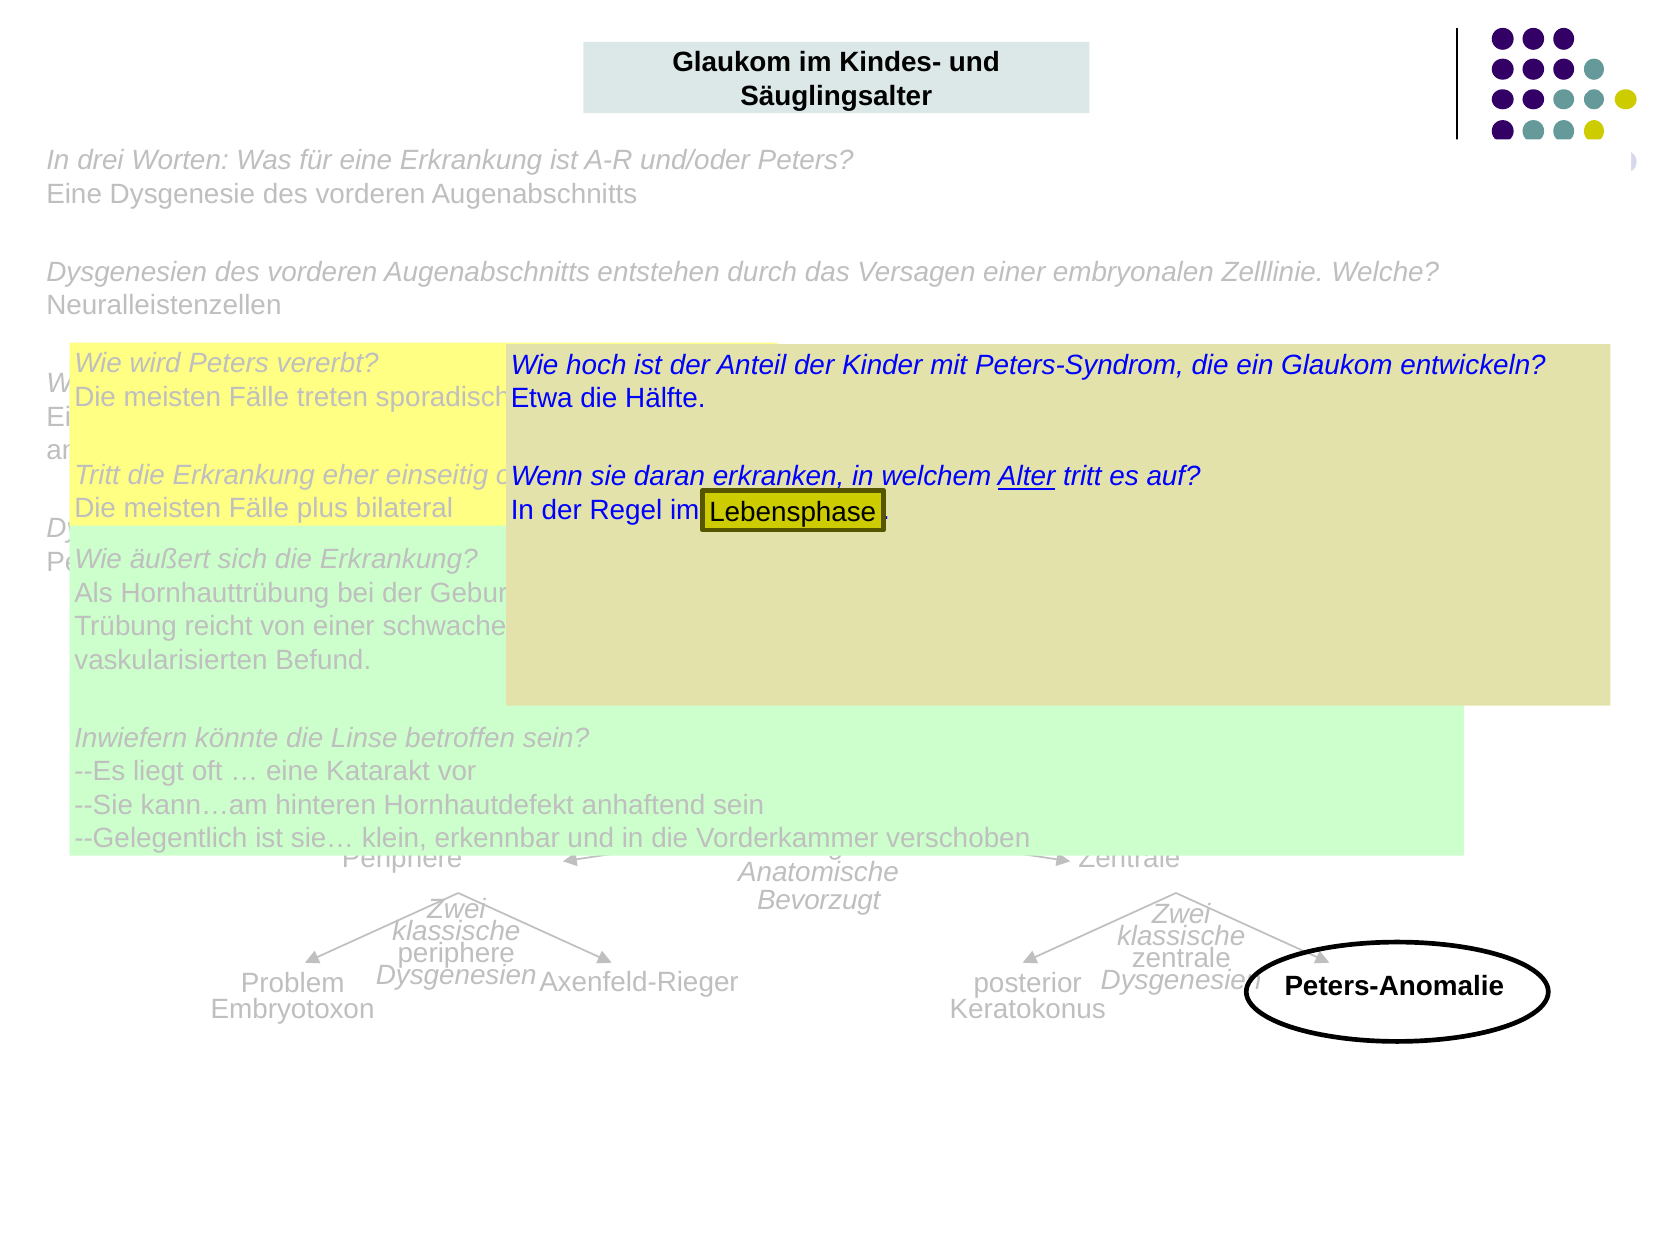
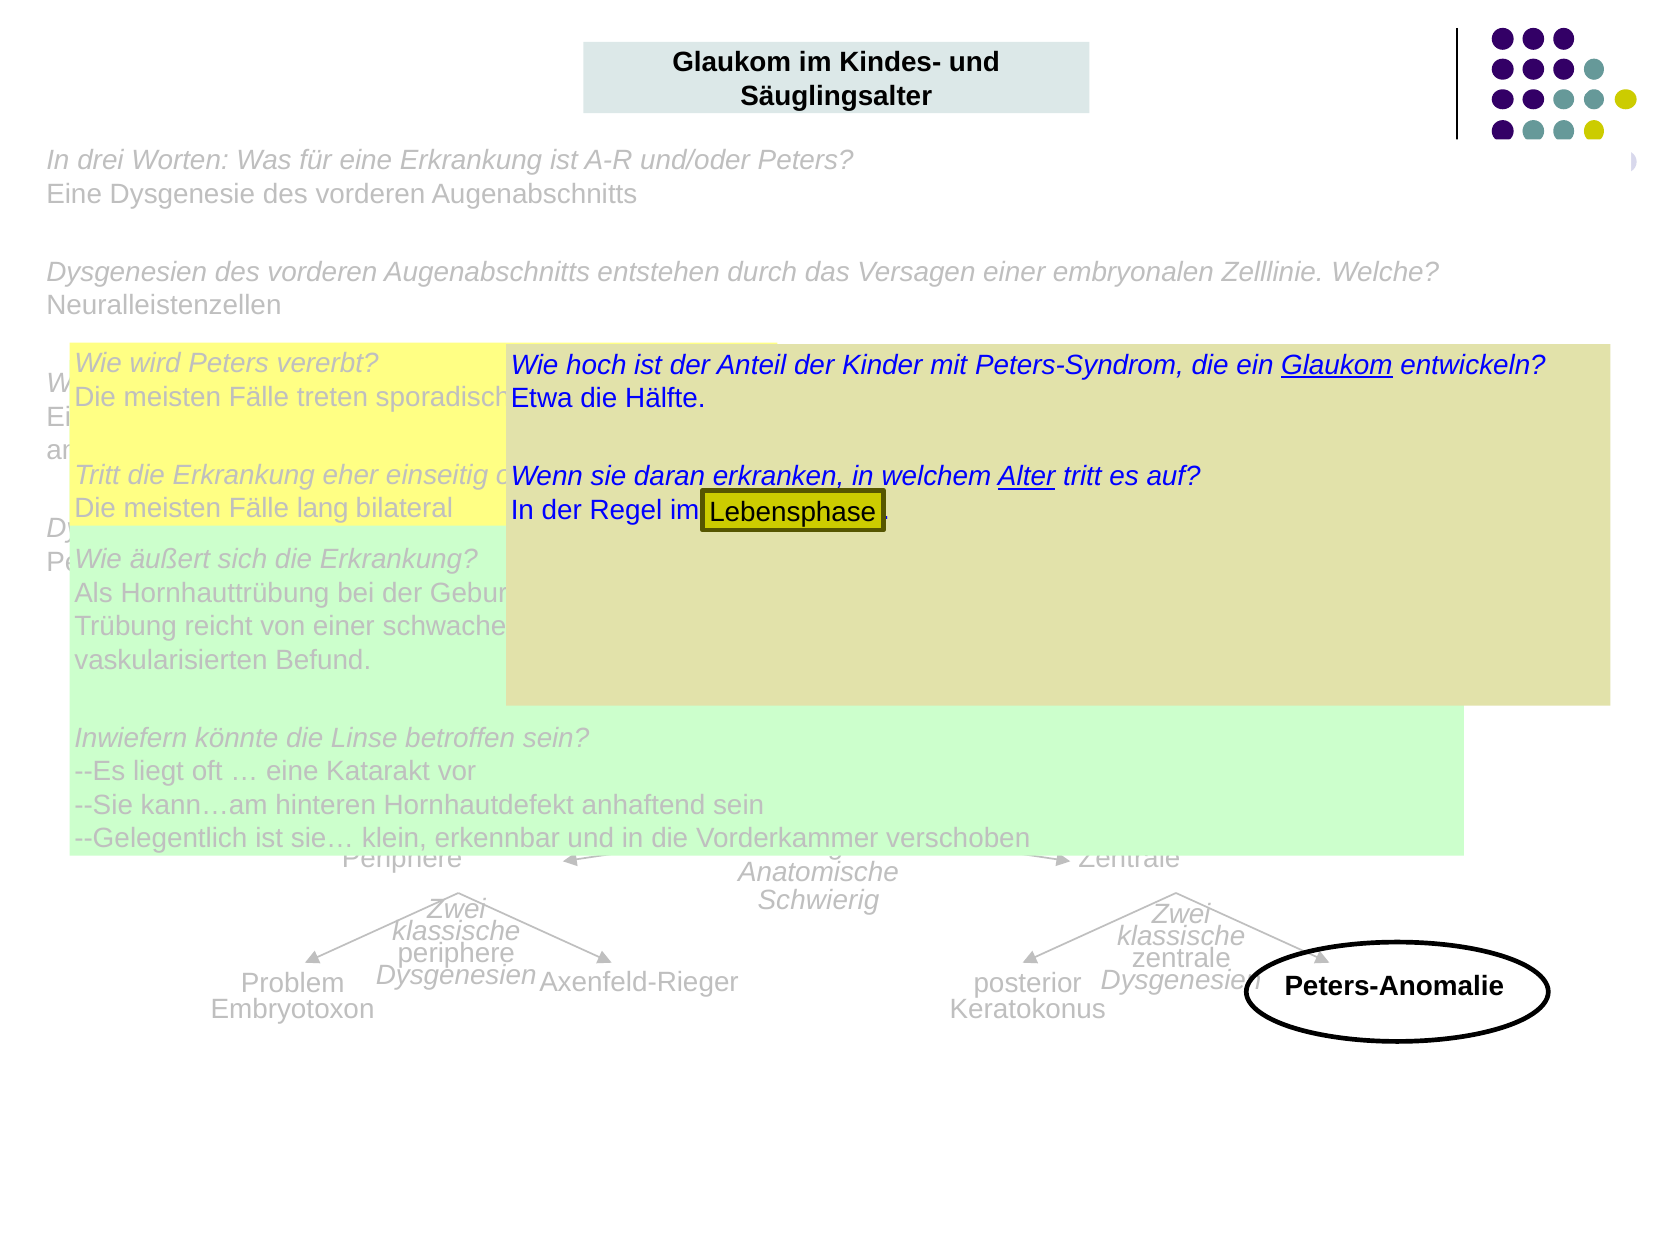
Glaukom underline: none -> present (1337, 365)
plus: plus -> lang (323, 508)
Bevorzugt: Bevorzugt -> Schwierig (818, 900)
